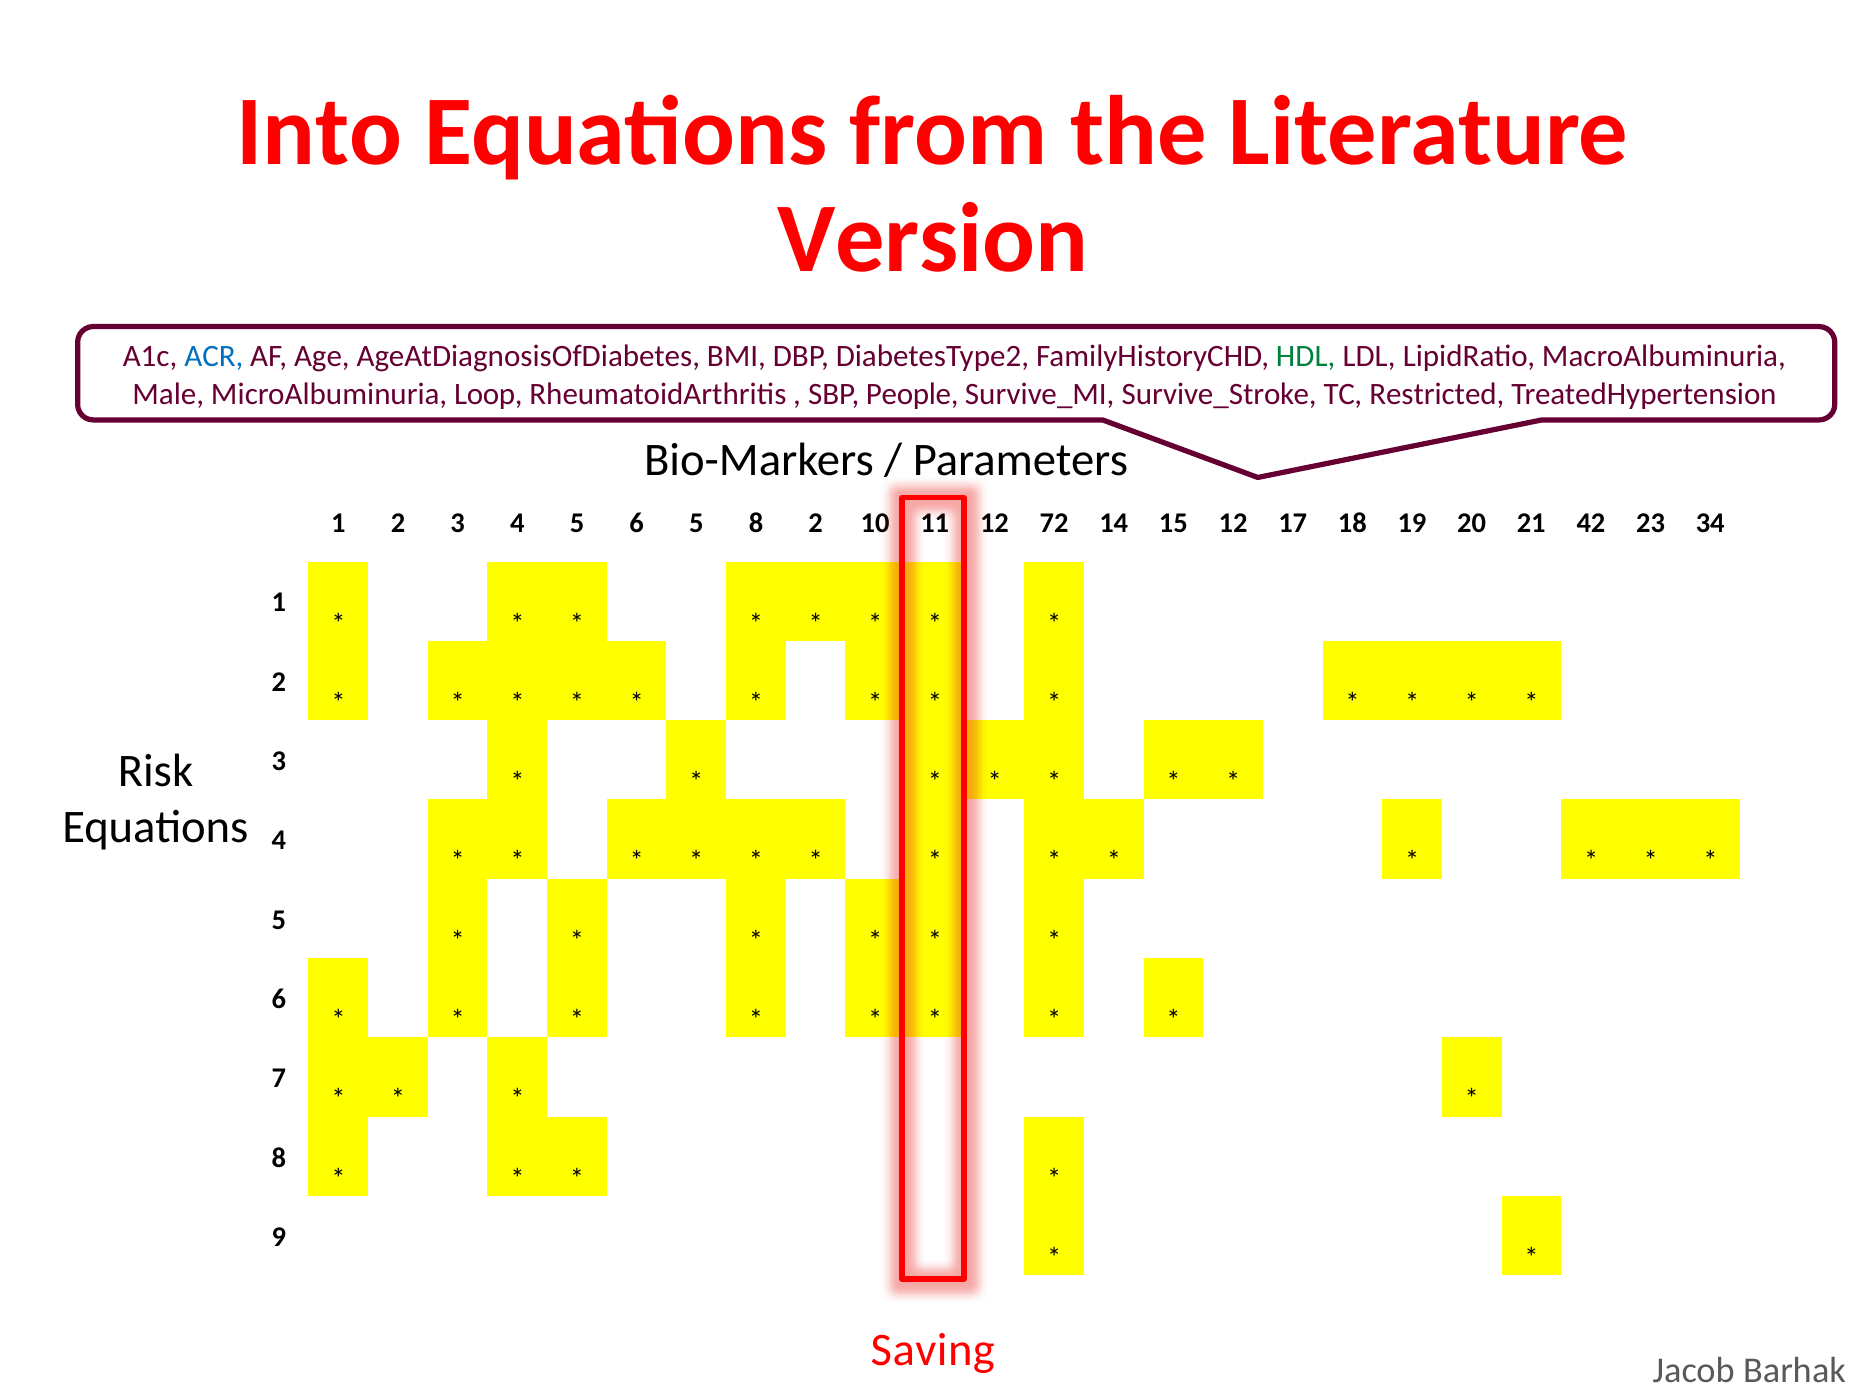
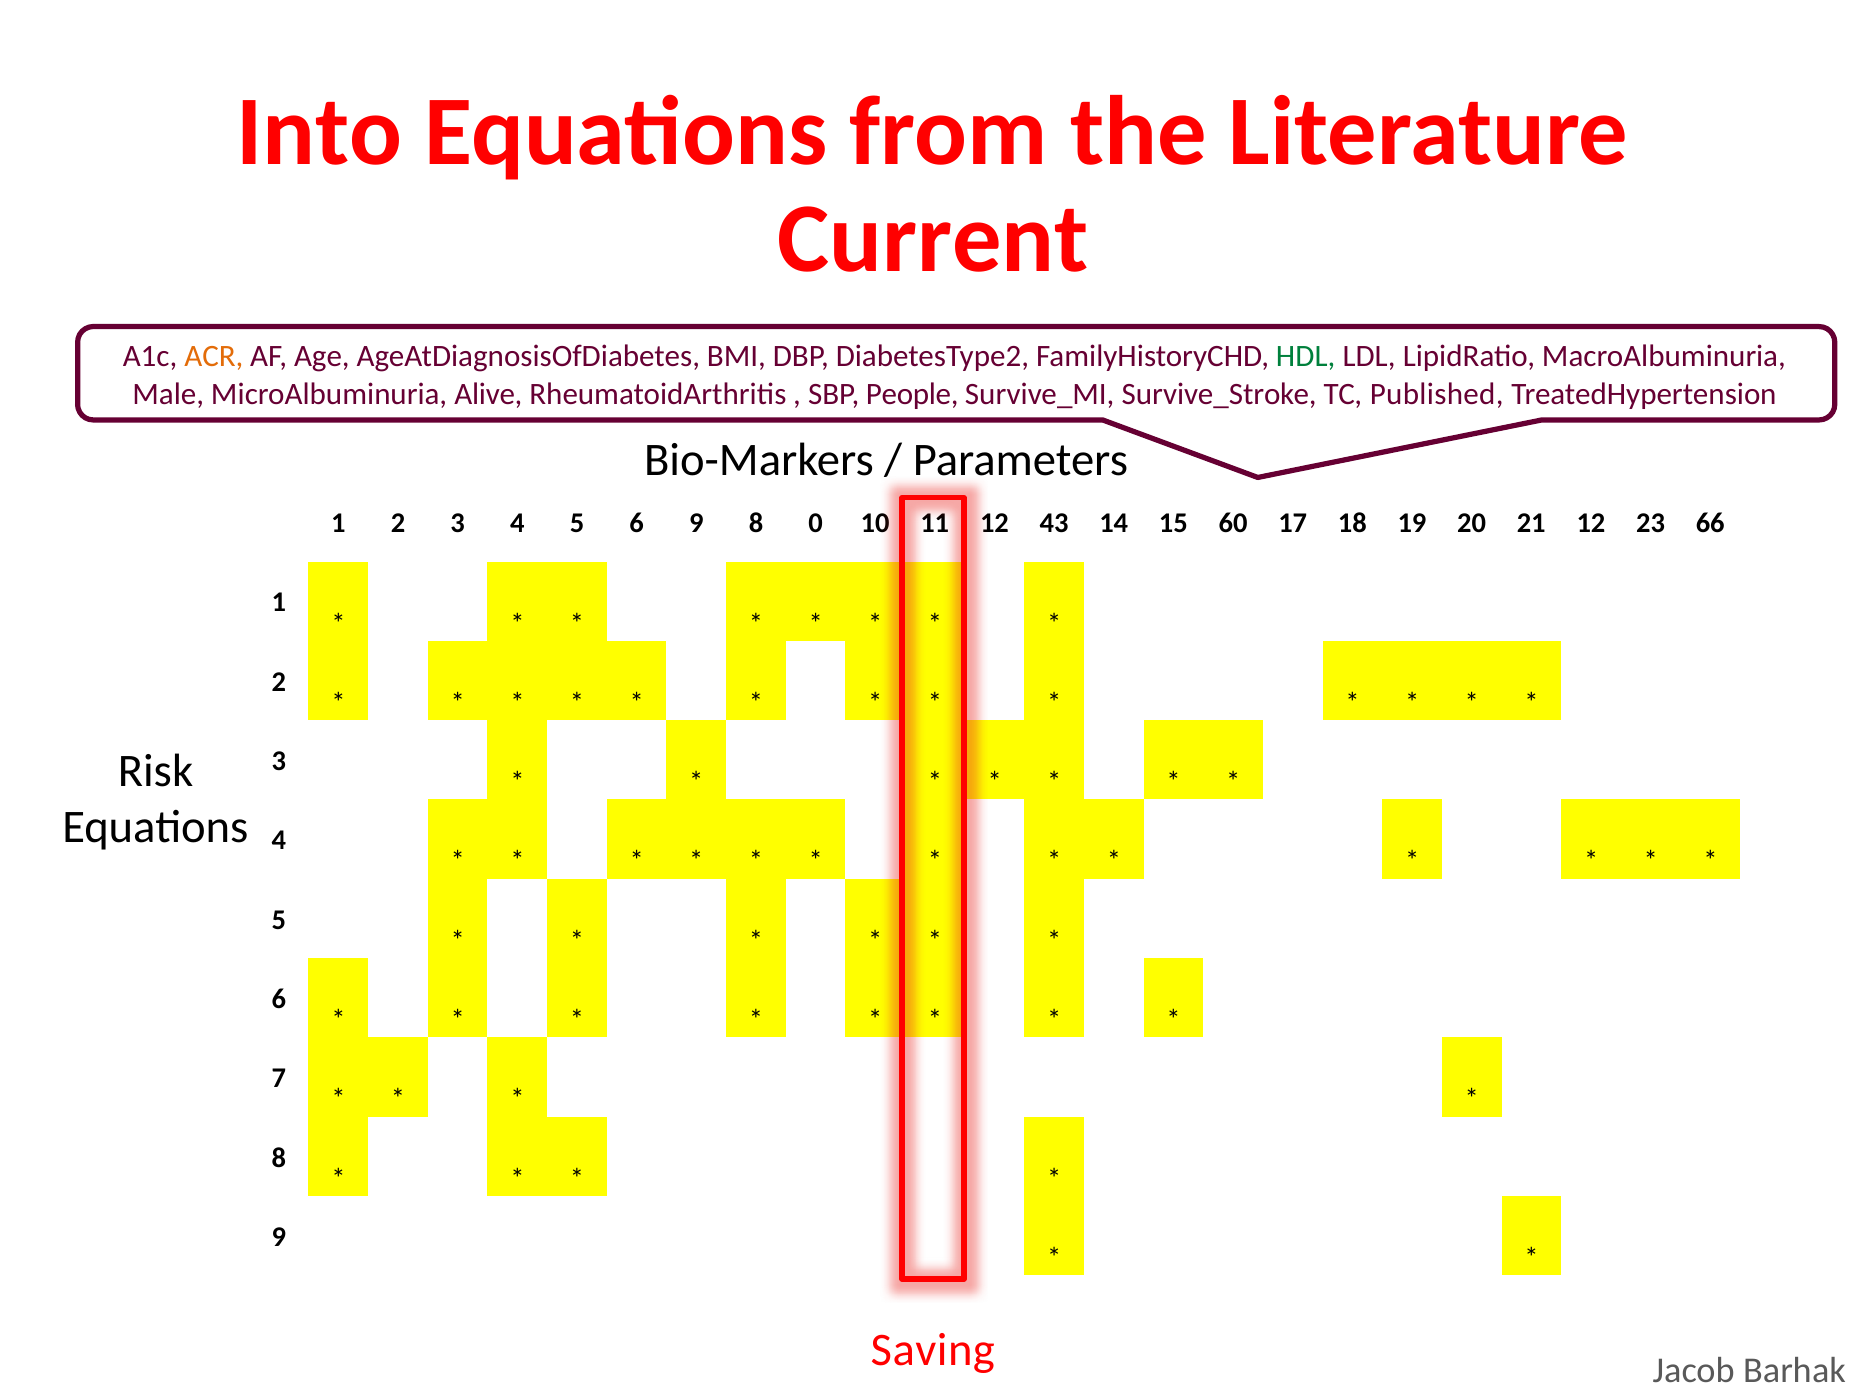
Version: Version -> Current (933, 239)
ACR colour: blue -> orange (214, 357)
Loop: Loop -> Alive (488, 394)
Restricted: Restricted -> Published (1437, 394)
6 5: 5 -> 9 (696, 523)
8 2: 2 -> 0 (816, 523)
72: 72 -> 43 (1054, 523)
15 12: 12 -> 60 (1233, 523)
21 42: 42 -> 12 (1591, 523)
34: 34 -> 66 (1710, 523)
